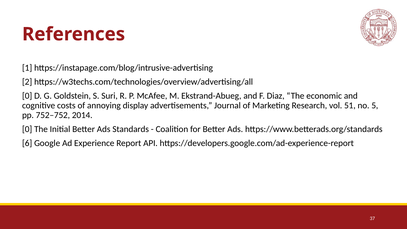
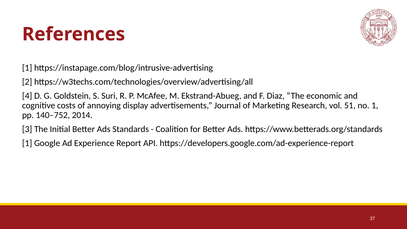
0: 0 -> 4 (27, 96)
no 5: 5 -> 1 (375, 106)
752–752: 752–752 -> 140–752 (53, 115)
0: 0 -> 3 (27, 129)
6: 6 -> 1 (27, 143)
